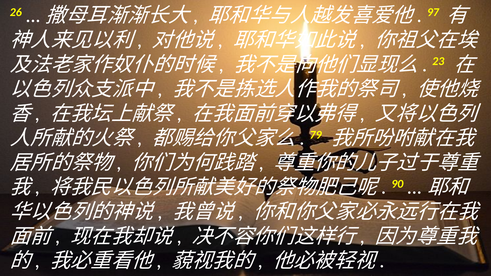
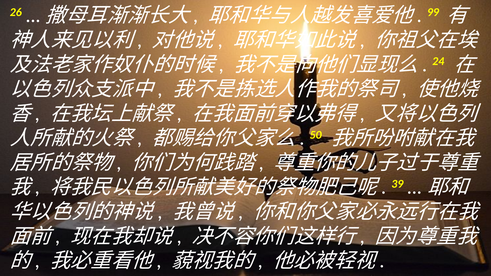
97: 97 -> 99 (433, 12)
23: 23 -> 24 (438, 61)
79: 79 -> 50 (316, 135)
90: 90 -> 39 (397, 184)
